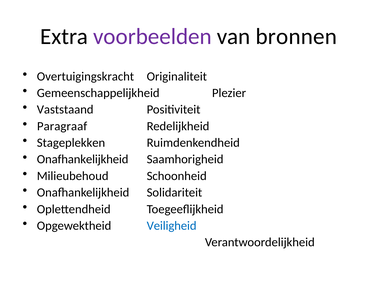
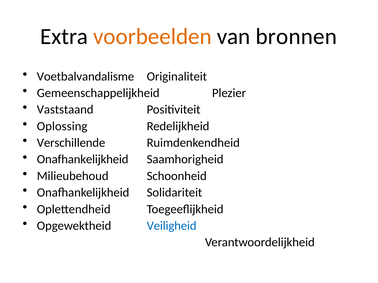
voorbeelden colour: purple -> orange (152, 37)
Overtuigingskracht: Overtuigingskracht -> Voetbalvandalisme (85, 76)
Paragraaf: Paragraaf -> Oplossing (62, 126)
Stageplekken: Stageplekken -> Verschillende (71, 143)
